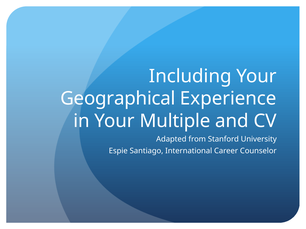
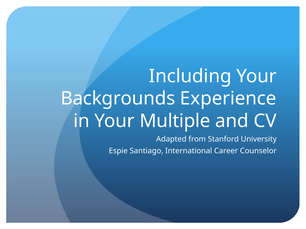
Geographical: Geographical -> Backgrounds (118, 99)
